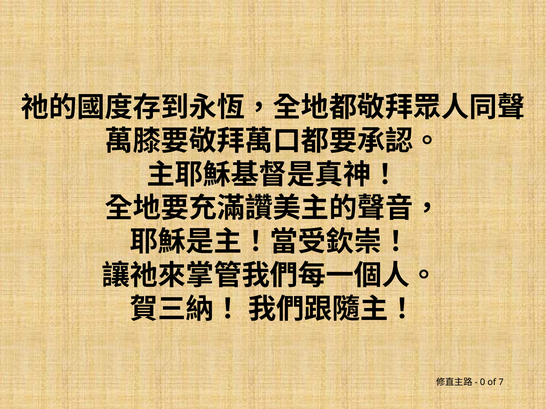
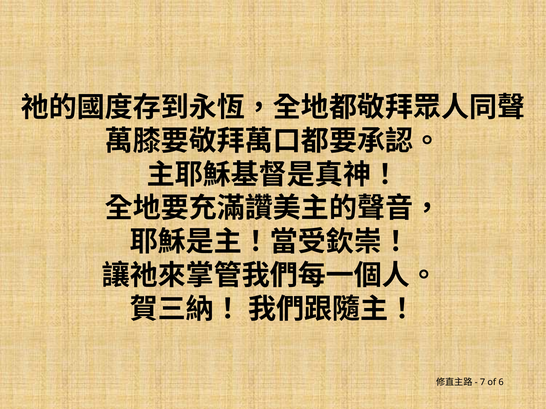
0: 0 -> 7 (483, 383)
7: 7 -> 6 (501, 383)
